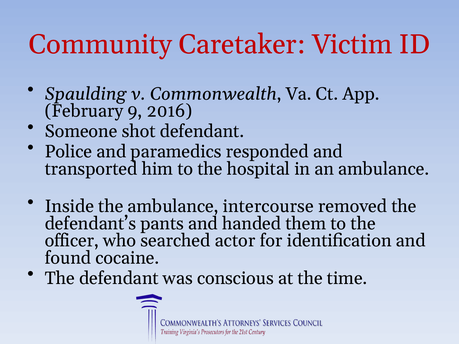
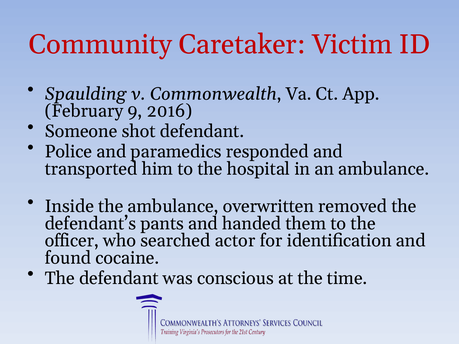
intercourse: intercourse -> overwritten (268, 207)
